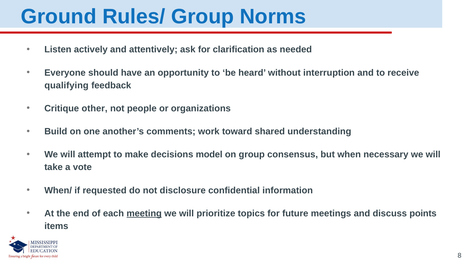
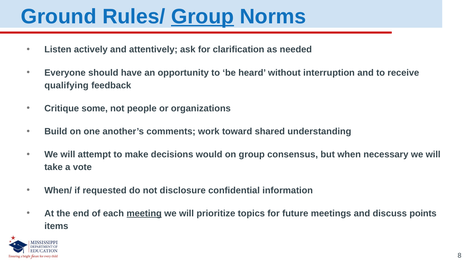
Group underline: none -> present (203, 17)
other: other -> some (95, 109)
model: model -> would (209, 155)
